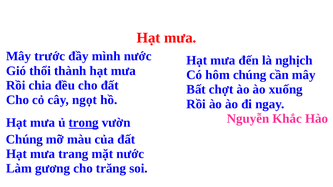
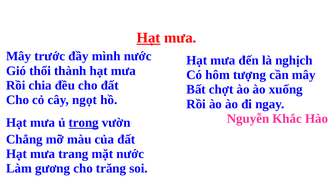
Hạt underline: none -> present (148, 38)
hôm chúng: chúng -> tượng (250, 75)
Chúng: Chúng -> Chẳng (24, 140)
